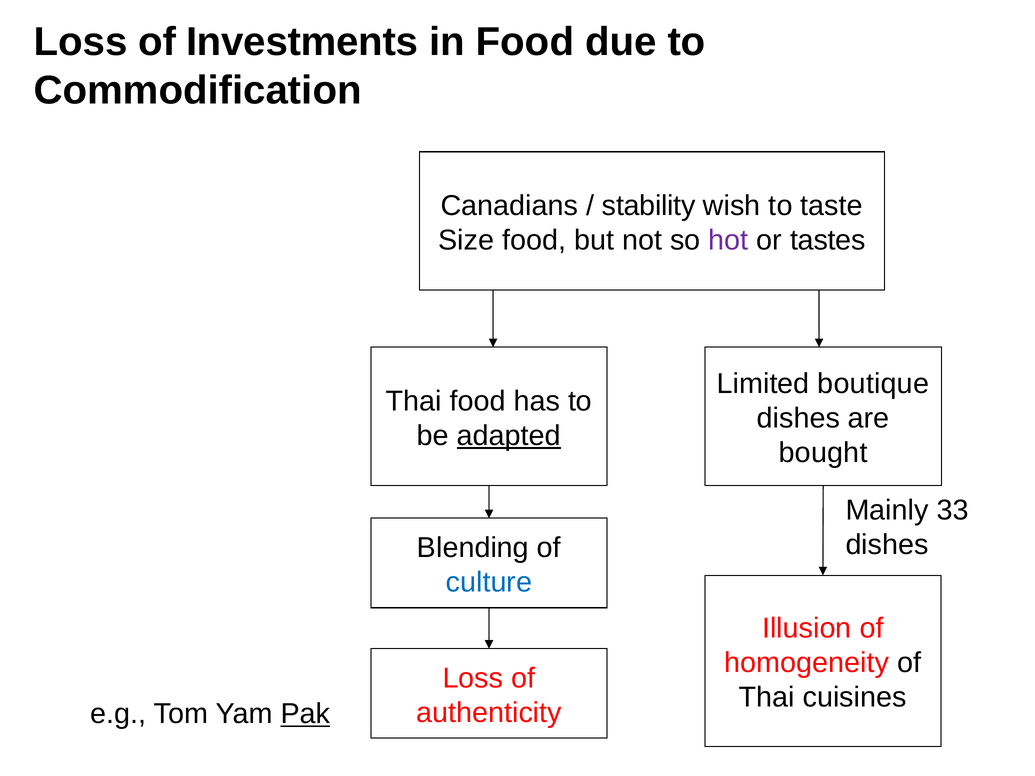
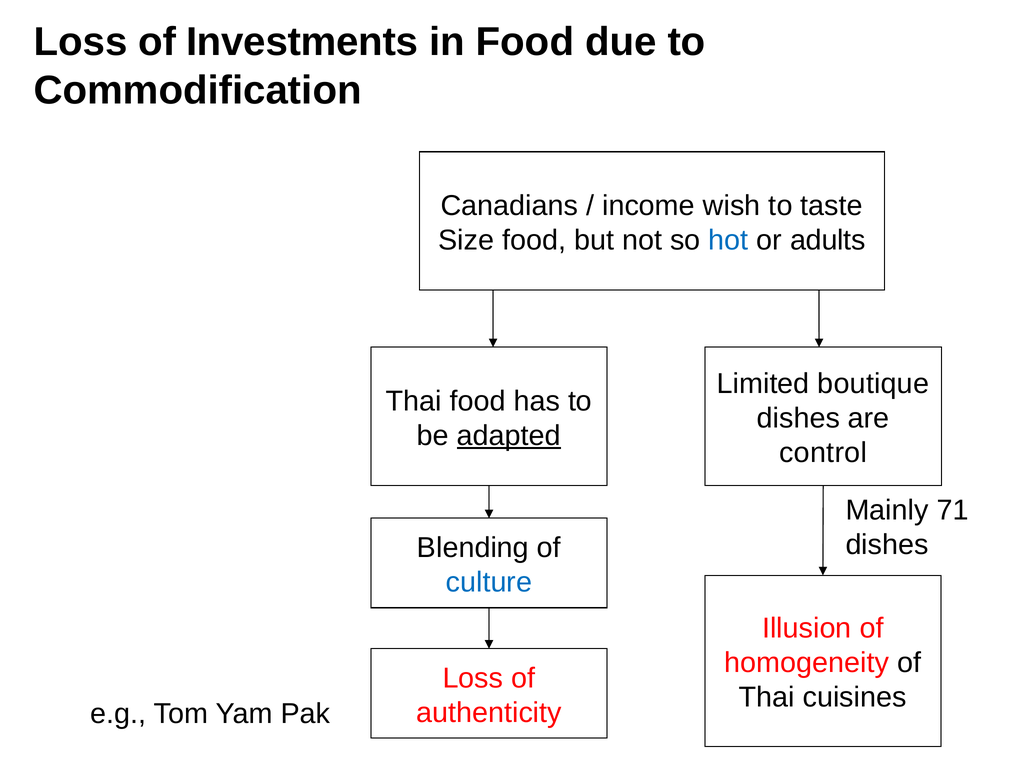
stability: stability -> income (649, 206)
hot colour: purple -> blue (728, 240)
tastes: tastes -> adults (828, 240)
bought: bought -> control (823, 453)
33: 33 -> 71 (953, 510)
Pak underline: present -> none (305, 714)
